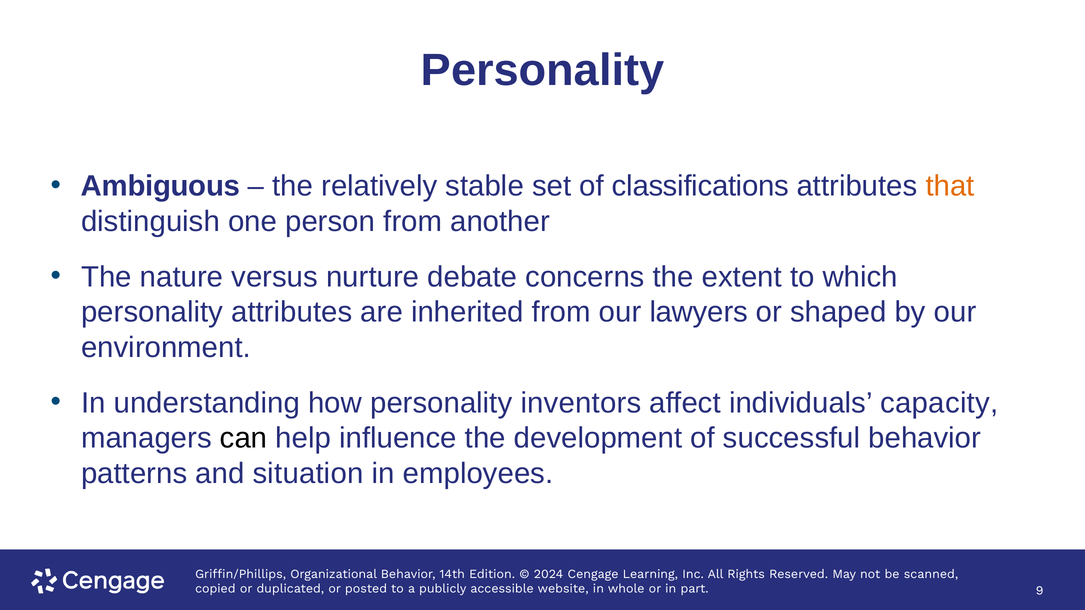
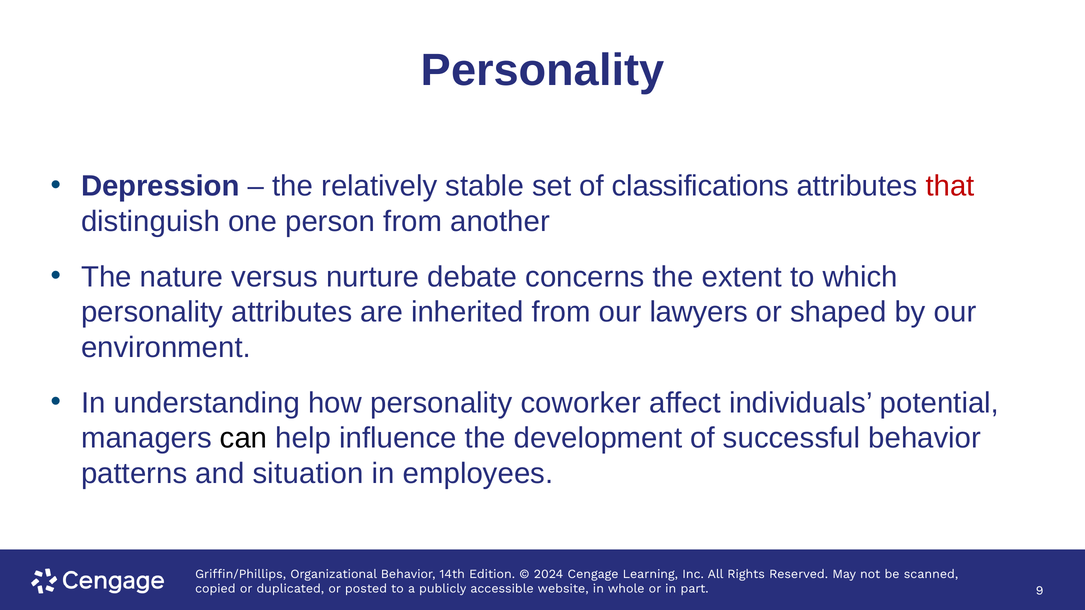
Ambiguous: Ambiguous -> Depression (160, 186)
that colour: orange -> red (950, 186)
inventors: inventors -> coworker (581, 403)
capacity: capacity -> potential (939, 403)
